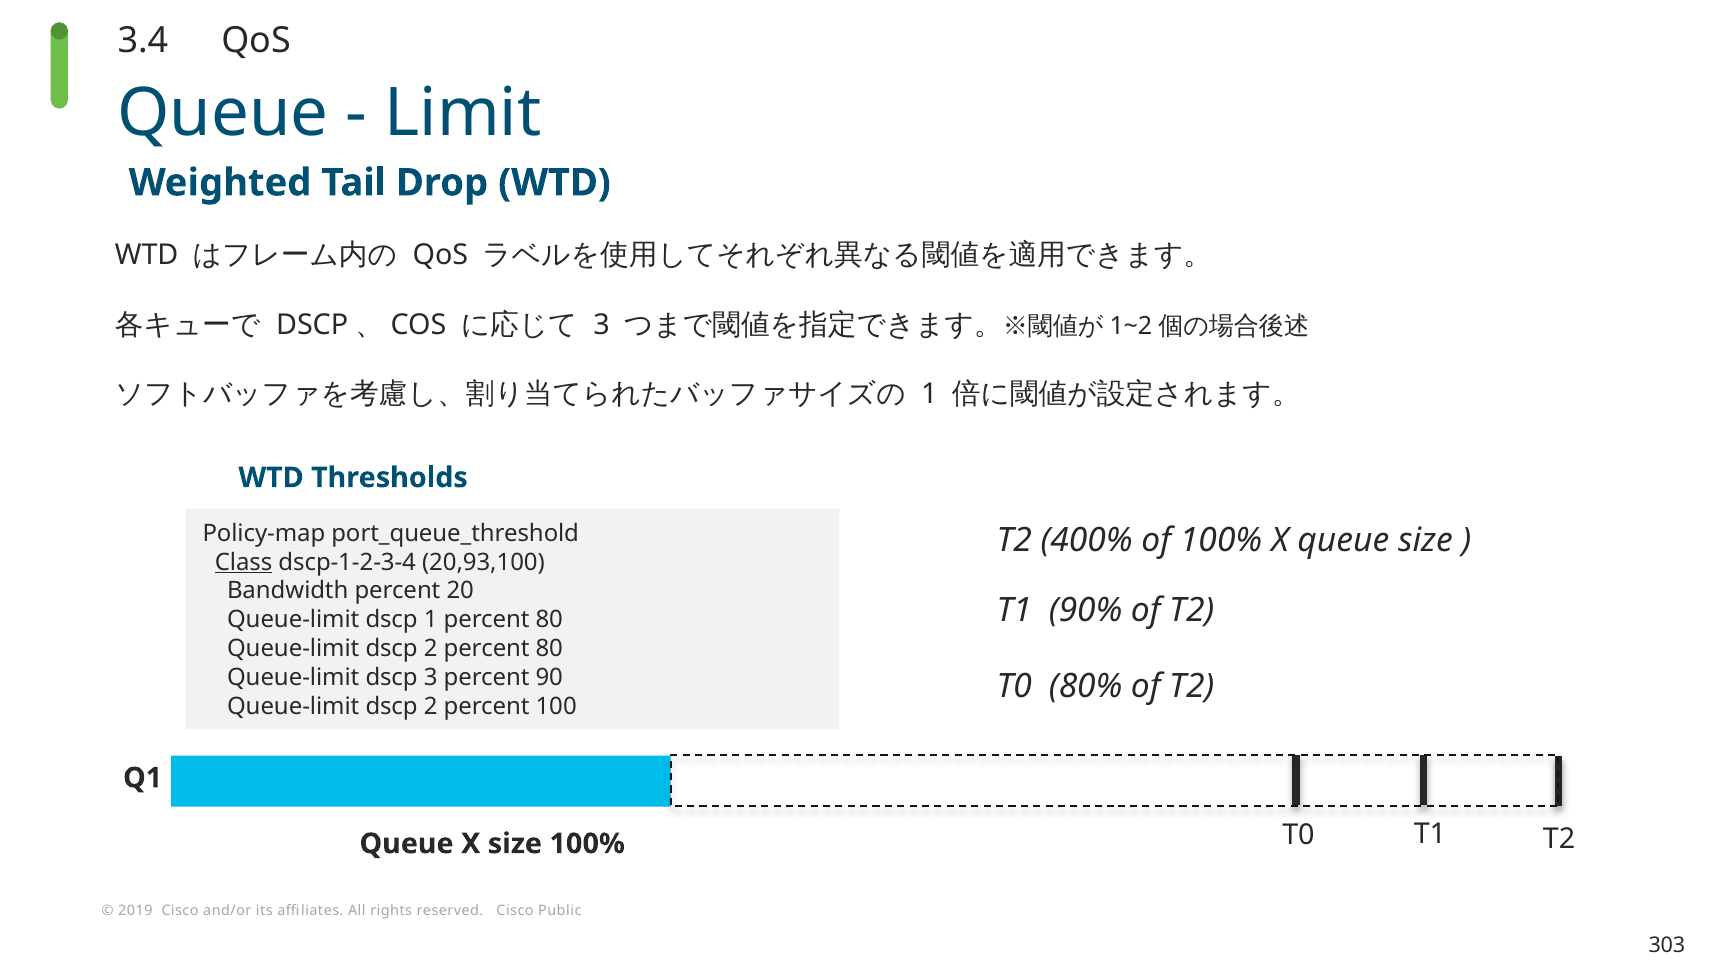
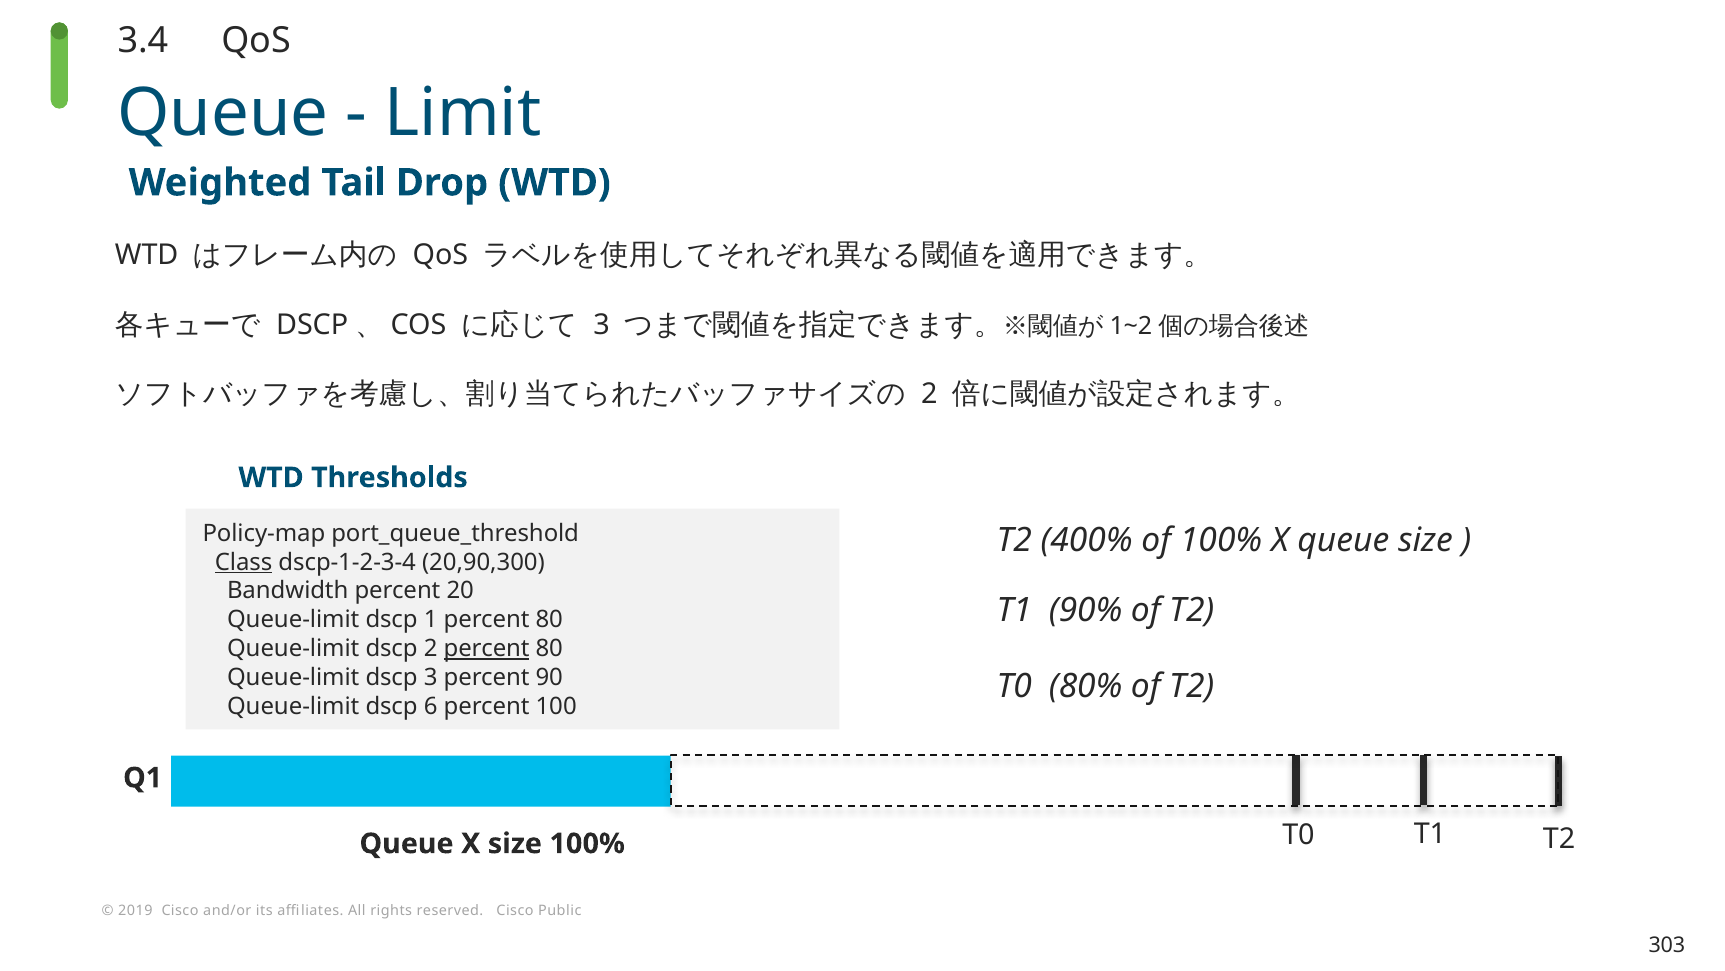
1: 1 -> 2 (929, 394)
20,93,100: 20,93,100 -> 20,90,300 (483, 562)
percent underline: none -> present (487, 648)
2: 2 -> 6 (431, 706)
